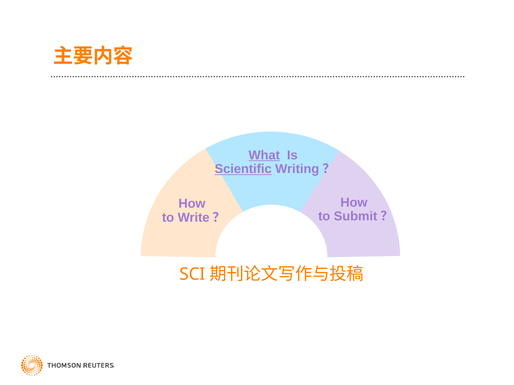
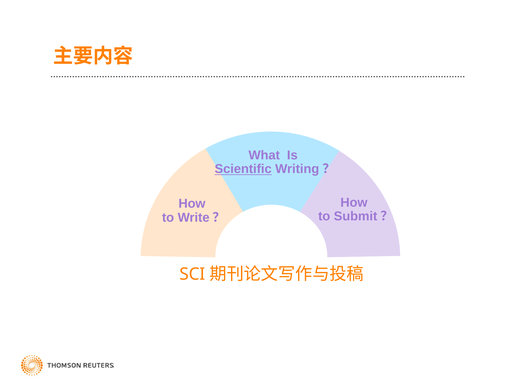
What underline: present -> none (264, 155)
